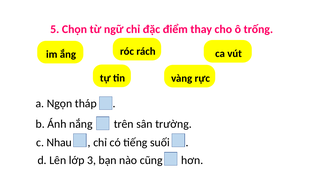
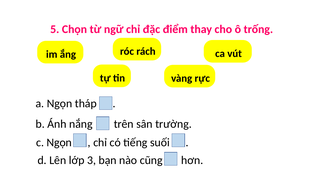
c Nhau: Nhau -> Ngọn (59, 142)
